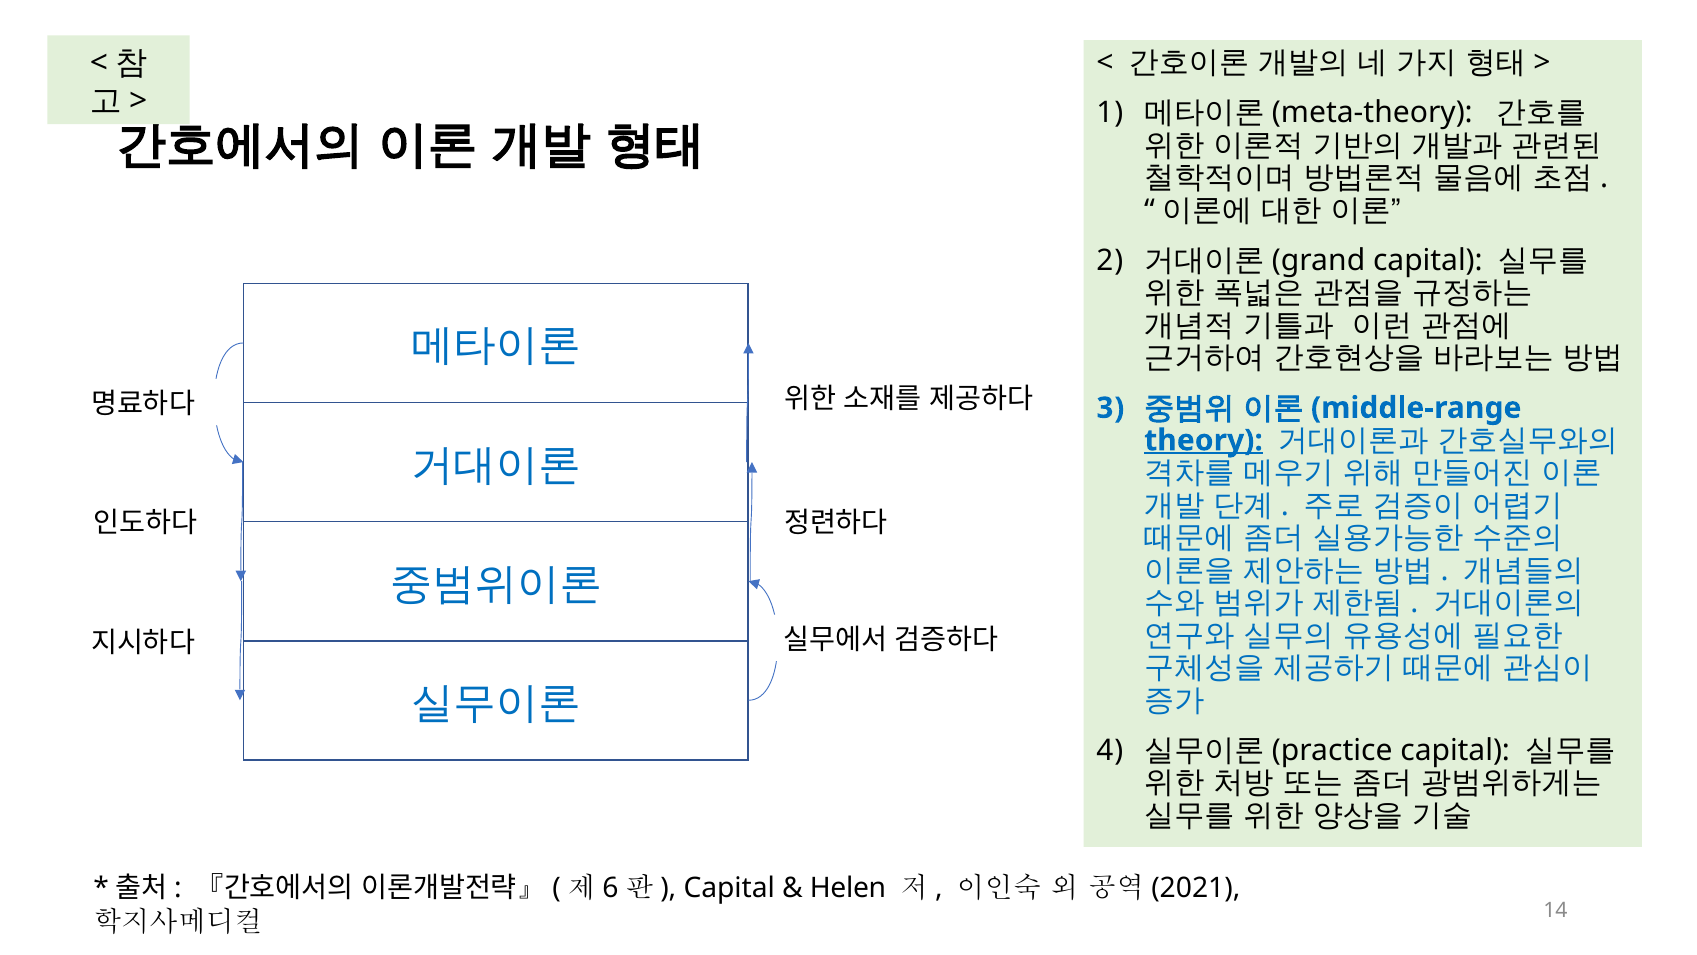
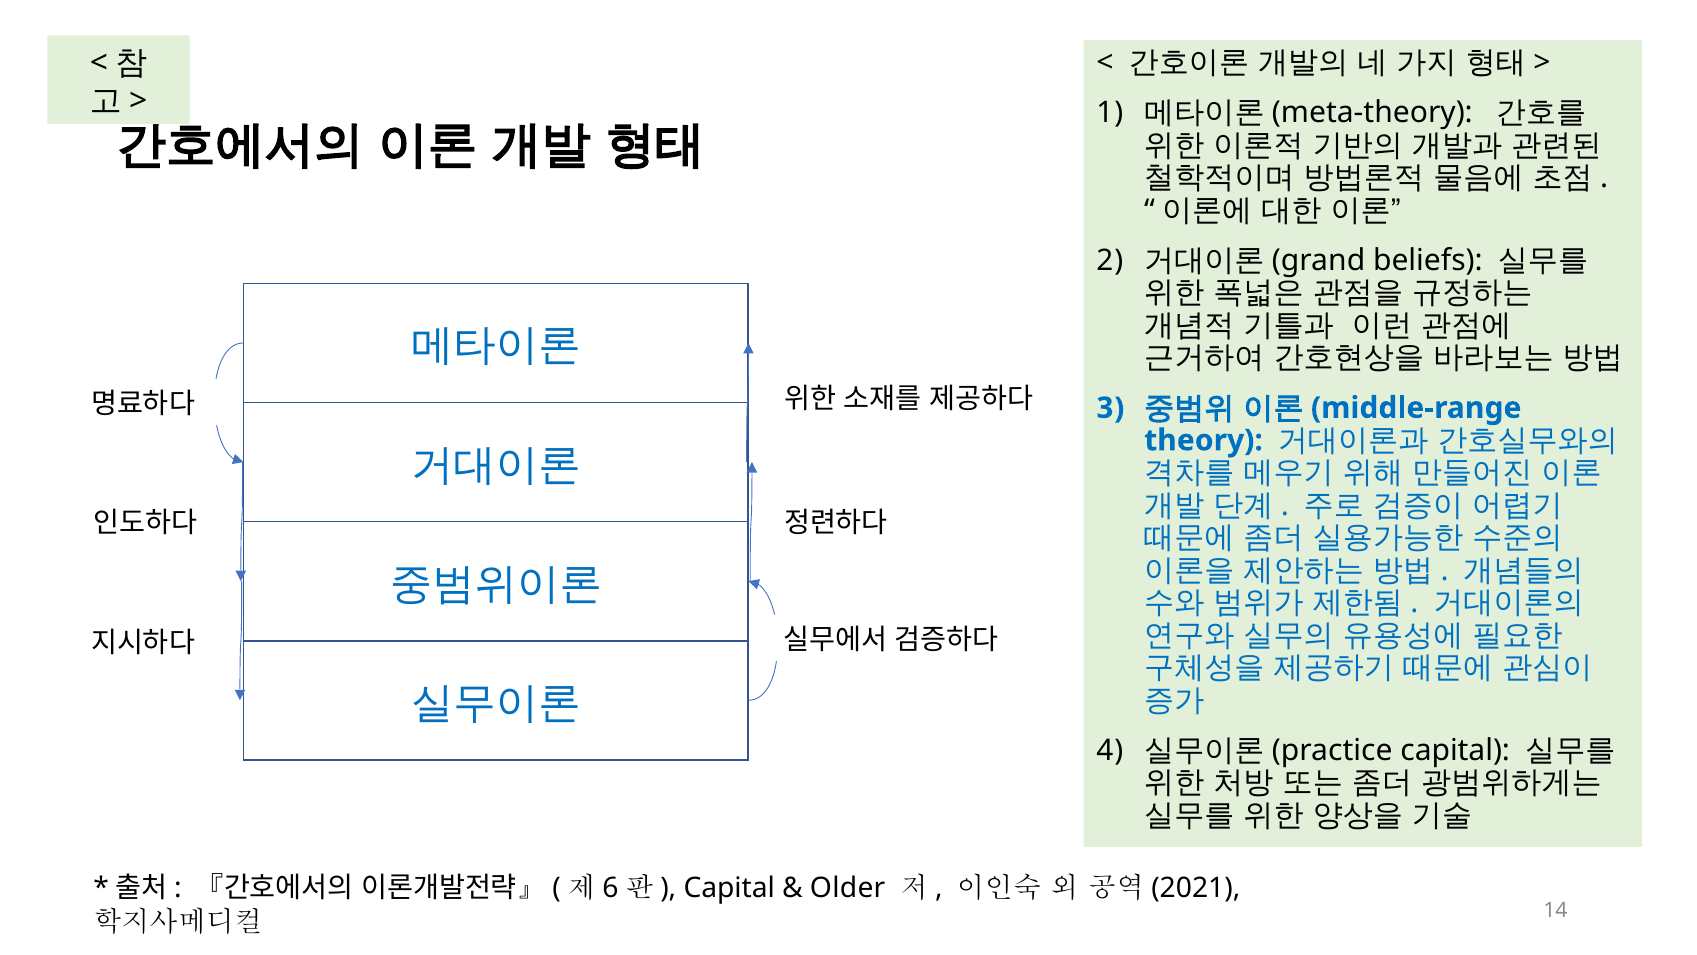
capital: capital -> beliefs (1428, 260)
theory underline: present -> none (1204, 440)
Helen: Helen -> Older (848, 888)
